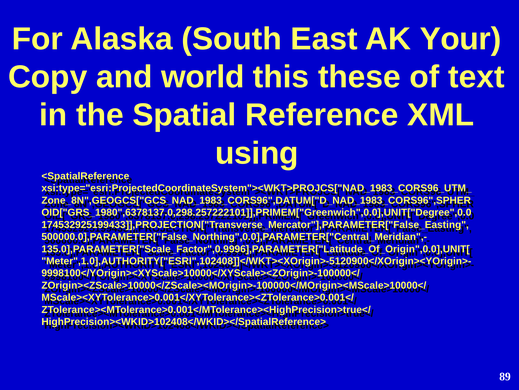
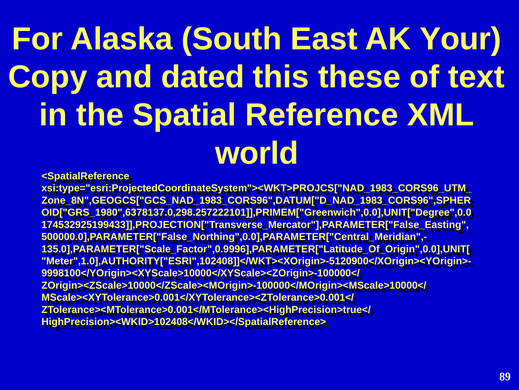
world: world -> dated (203, 77)
using: using -> world (257, 153)
